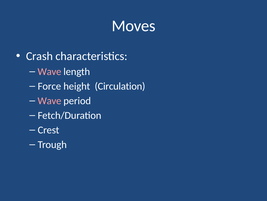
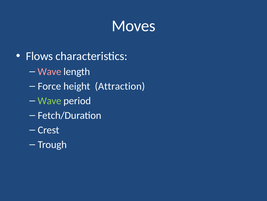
Crash: Crash -> Flows (39, 56)
Circulation: Circulation -> Attraction (120, 86)
Wave colour: pink -> light green (49, 100)
